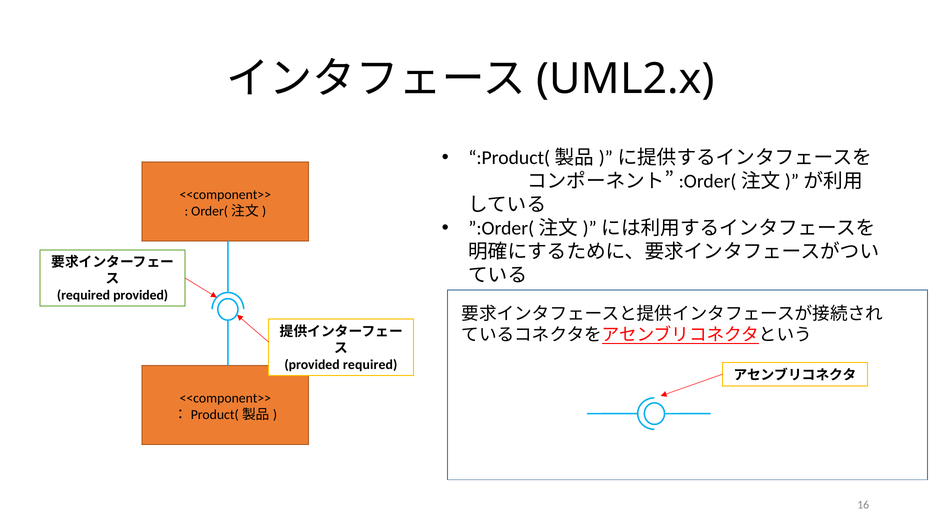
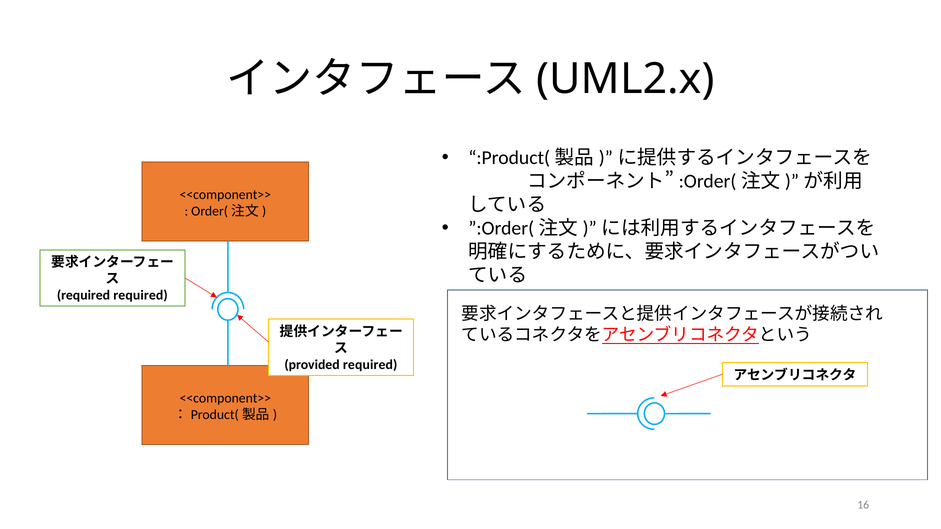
required provided: provided -> required (141, 296)
